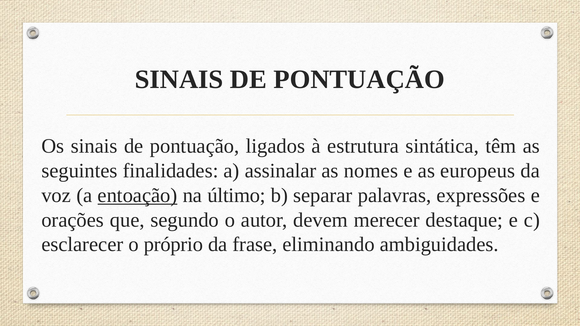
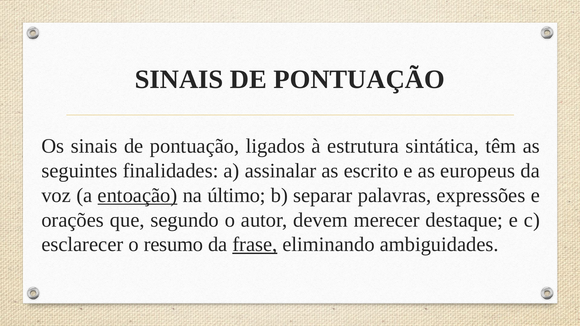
nomes: nomes -> escrito (371, 171)
próprio: próprio -> resumo (173, 245)
frase underline: none -> present (255, 245)
